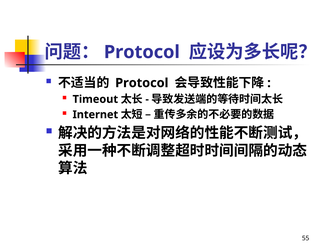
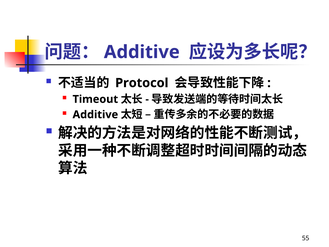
Protocol: Protocol -> Additive (142, 52)
Internet: Internet -> Additive (95, 114)
